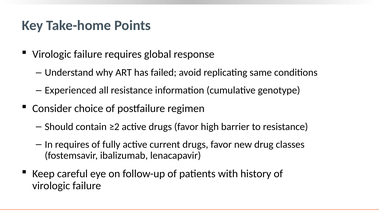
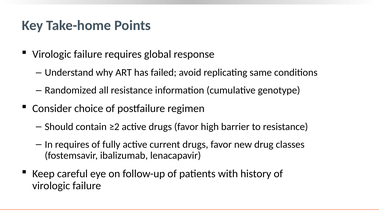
Experienced: Experienced -> Randomized (71, 90)
